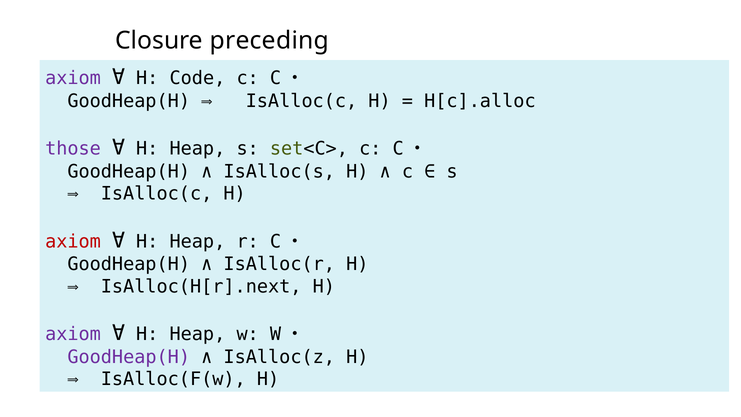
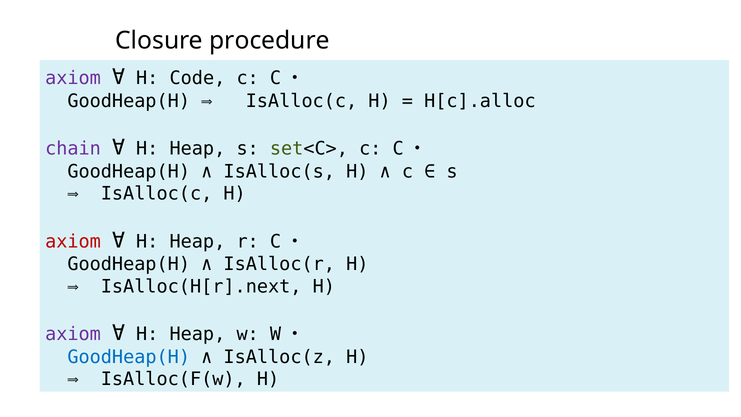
preceding: preceding -> procedure (269, 41)
those: those -> chain (73, 149)
GoodHeap(H colour: purple -> blue (129, 357)
